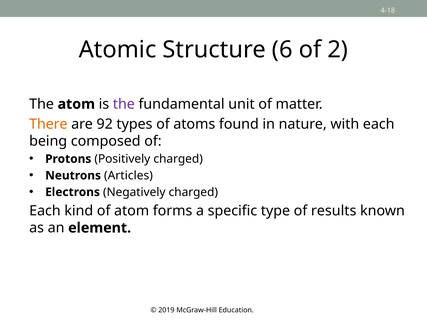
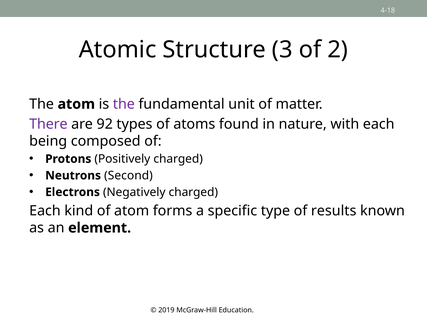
6: 6 -> 3 (282, 50)
There colour: orange -> purple (48, 124)
Articles: Articles -> Second (128, 176)
